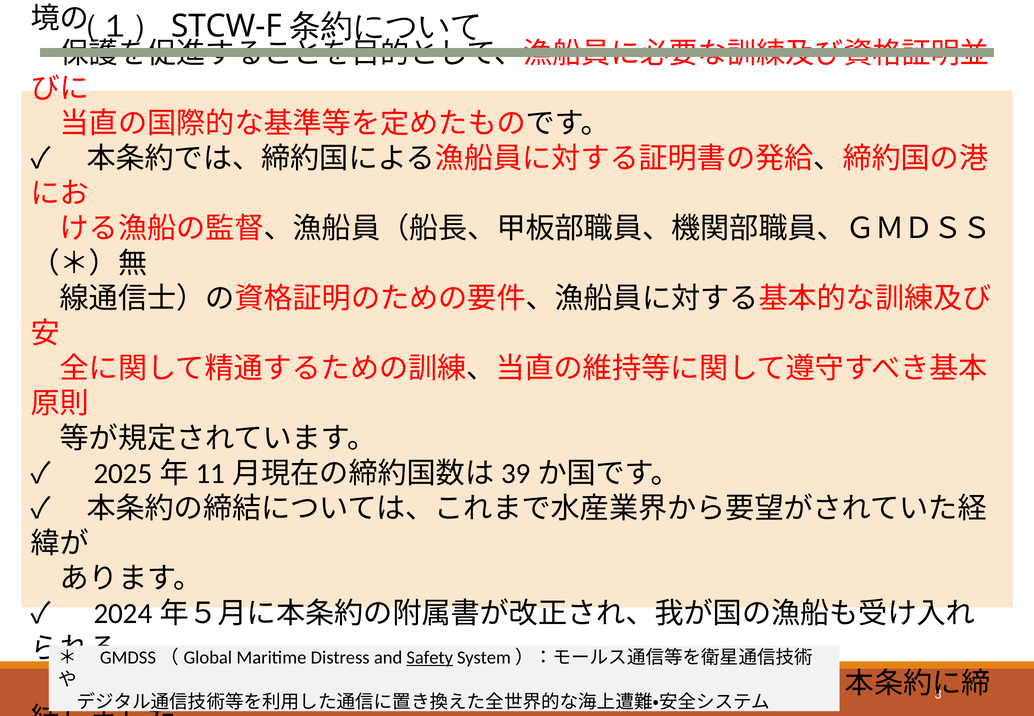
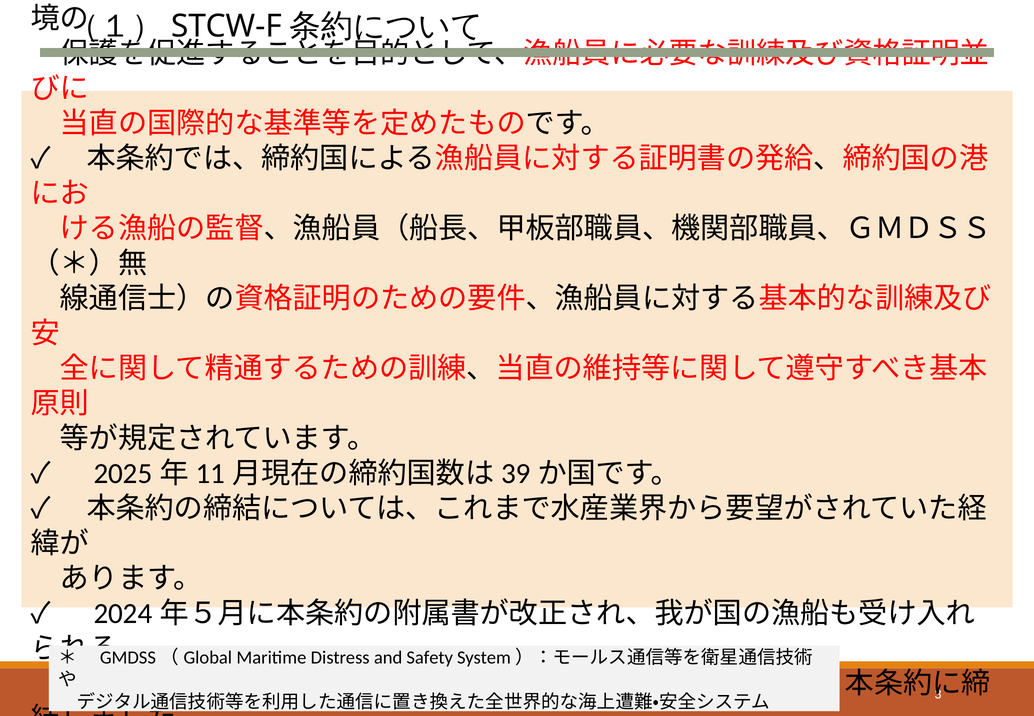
Safety underline: present -> none (430, 657)
